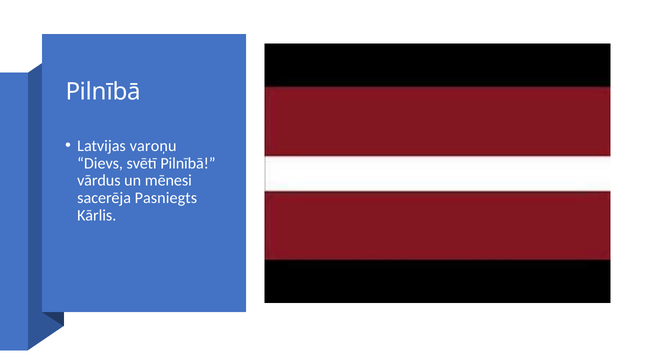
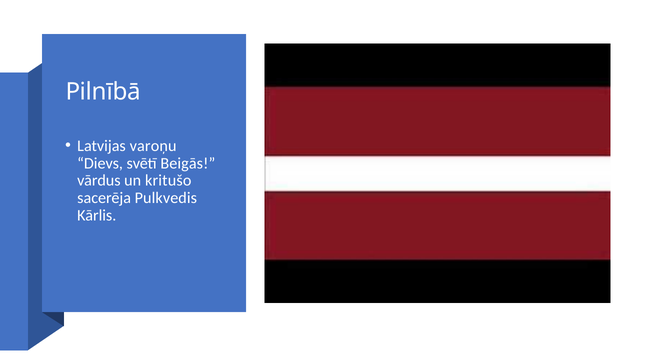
svētī Pilnībā: Pilnībā -> Beigās (188, 163)
mēnesi: mēnesi -> kritušo (168, 181)
Pasniegts: Pasniegts -> Pulkvedis (166, 198)
